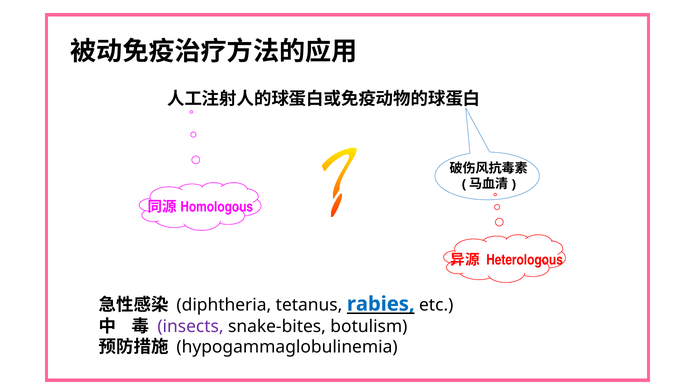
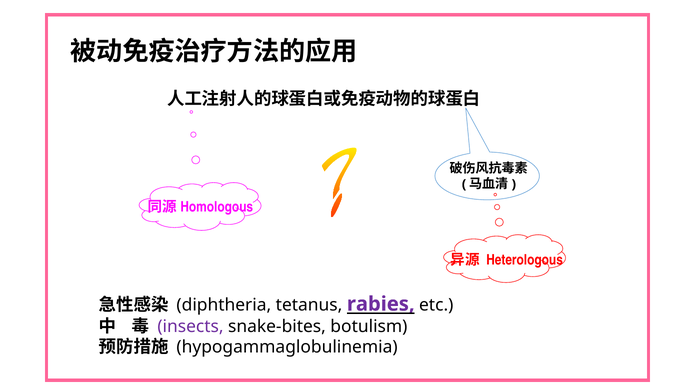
rabies colour: blue -> purple (381, 304)
